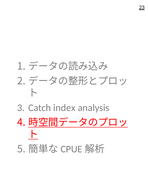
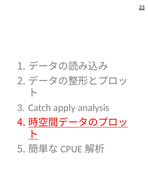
index: index -> apply (64, 108)
